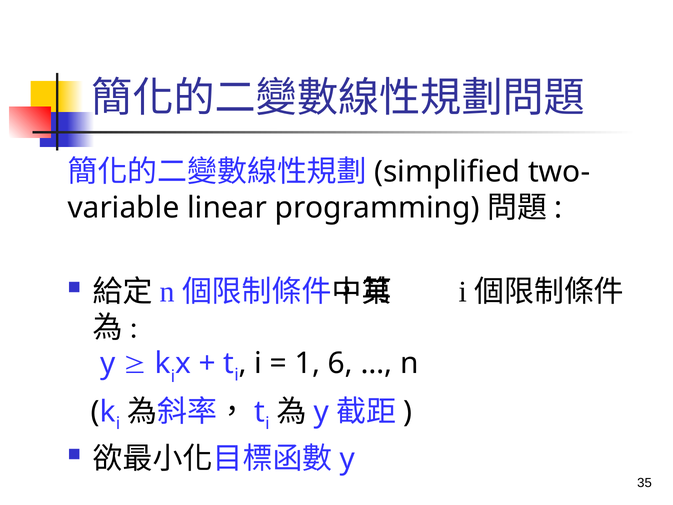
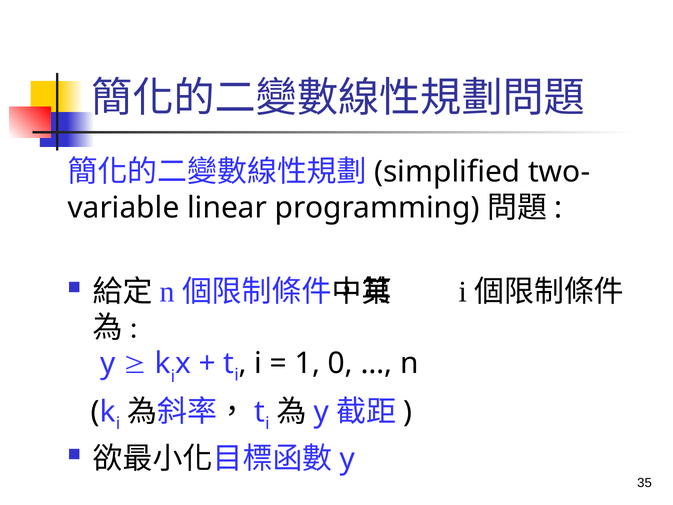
6: 6 -> 0 (340, 363)
